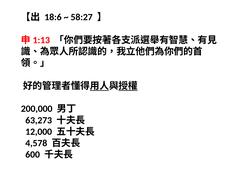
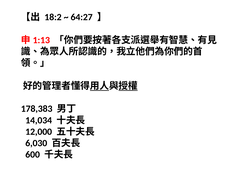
18:6: 18:6 -> 18:2 (53, 17)
58:27: 58:27 -> 64:27 (82, 17)
200,000: 200,000 -> 178,383 (37, 109)
63,273: 63,273 -> 14,034 (39, 121)
4,578: 4,578 -> 6,030 (36, 144)
